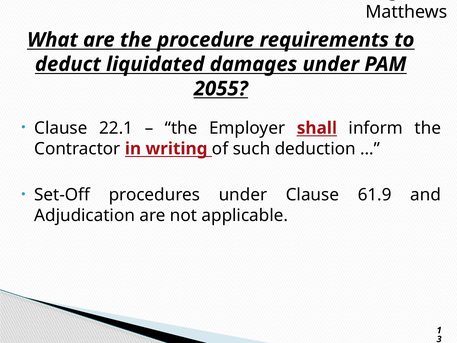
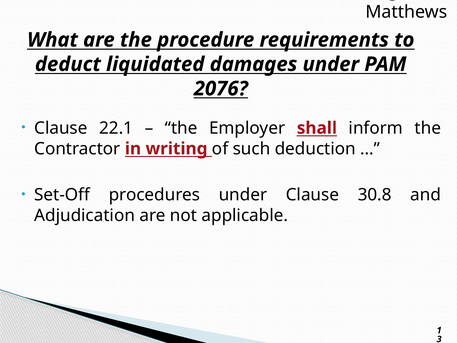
2055: 2055 -> 2076 (221, 89)
61.9: 61.9 -> 30.8 (375, 195)
